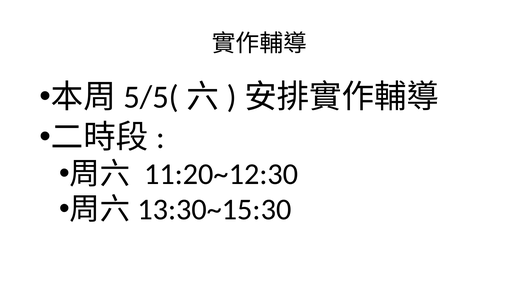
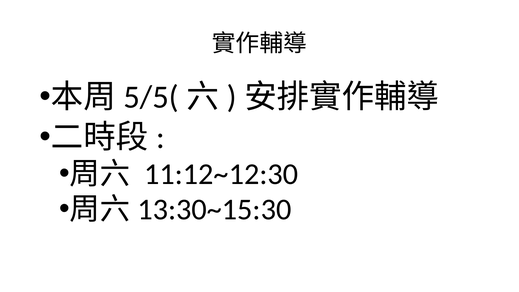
11:20~12:30: 11:20~12:30 -> 11:12~12:30 (221, 174)
